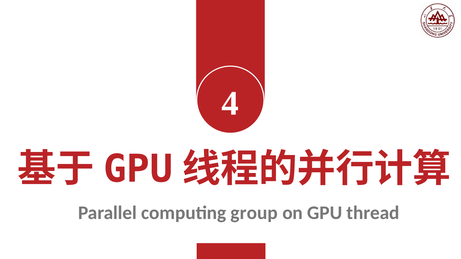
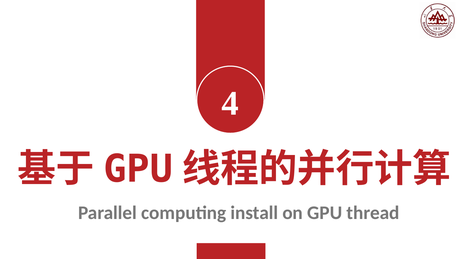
group: group -> install (254, 213)
